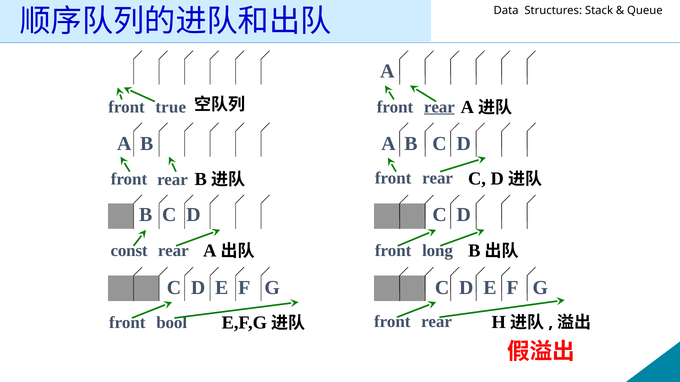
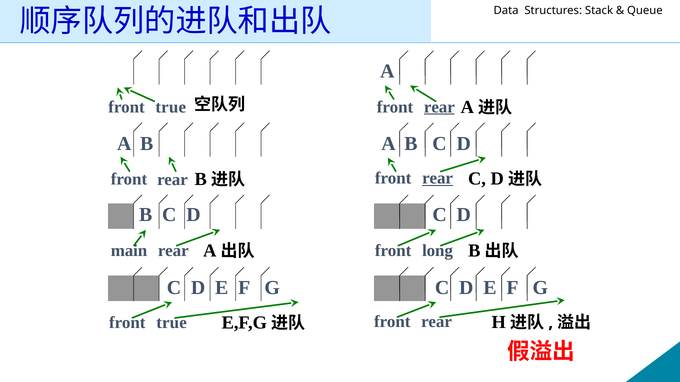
rear underline: none -> present (438, 179)
const: const -> main (129, 251)
bool: bool -> true (172, 323)
